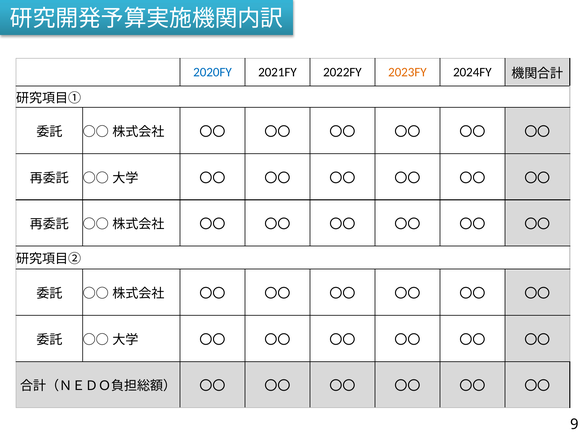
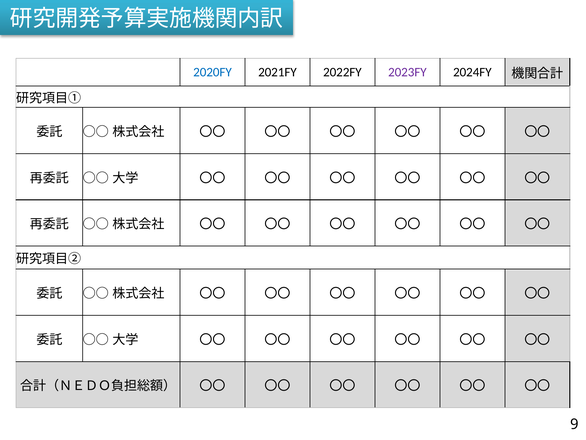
2023FY colour: orange -> purple (407, 72)
